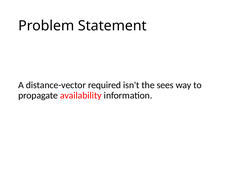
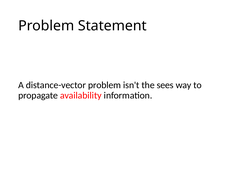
distance-vector required: required -> problem (105, 85)
